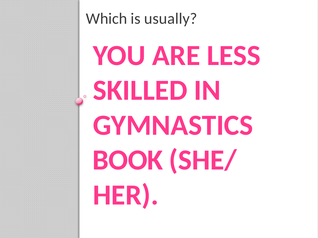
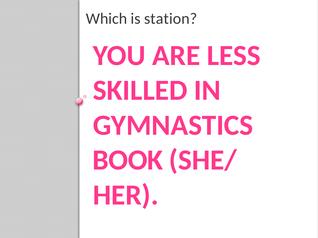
usually: usually -> station (171, 19)
